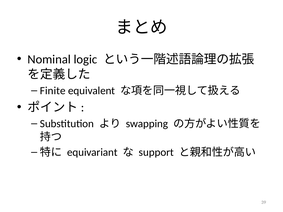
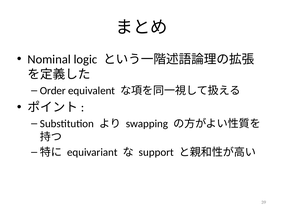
Finite: Finite -> Order (53, 91)
